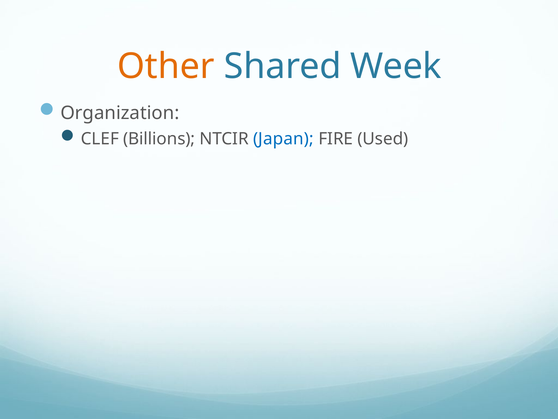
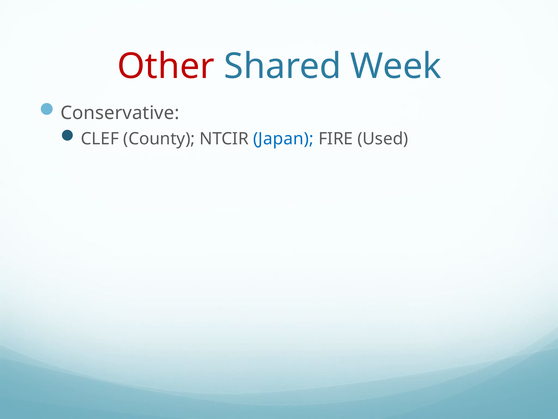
Other colour: orange -> red (166, 66)
Organization: Organization -> Conservative (120, 113)
Billions: Billions -> County (159, 139)
